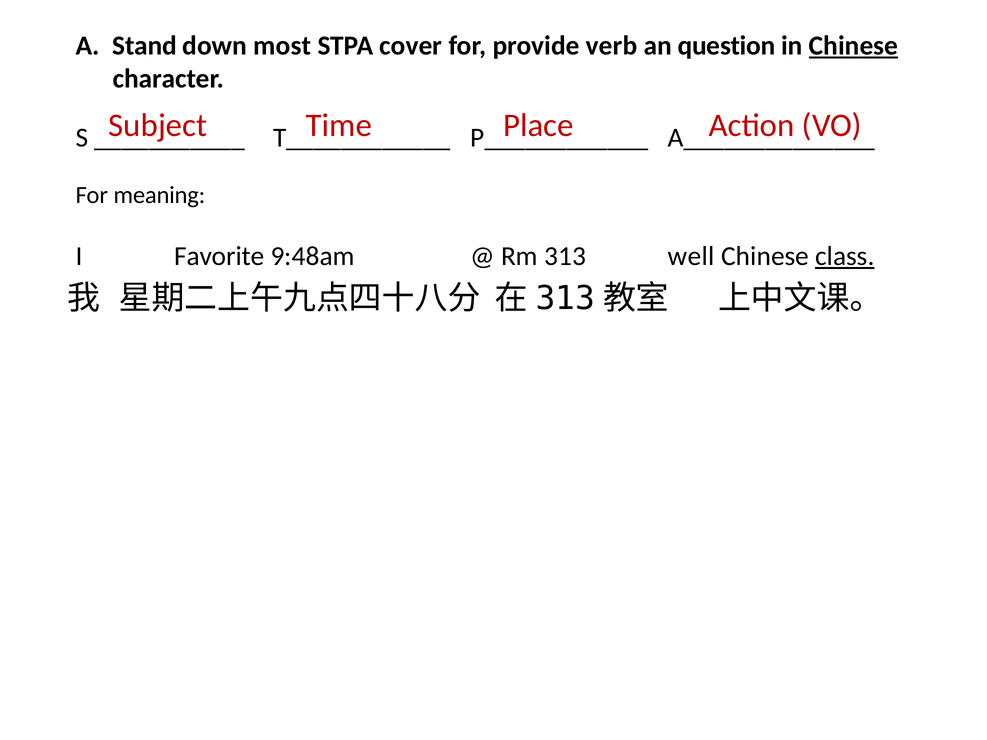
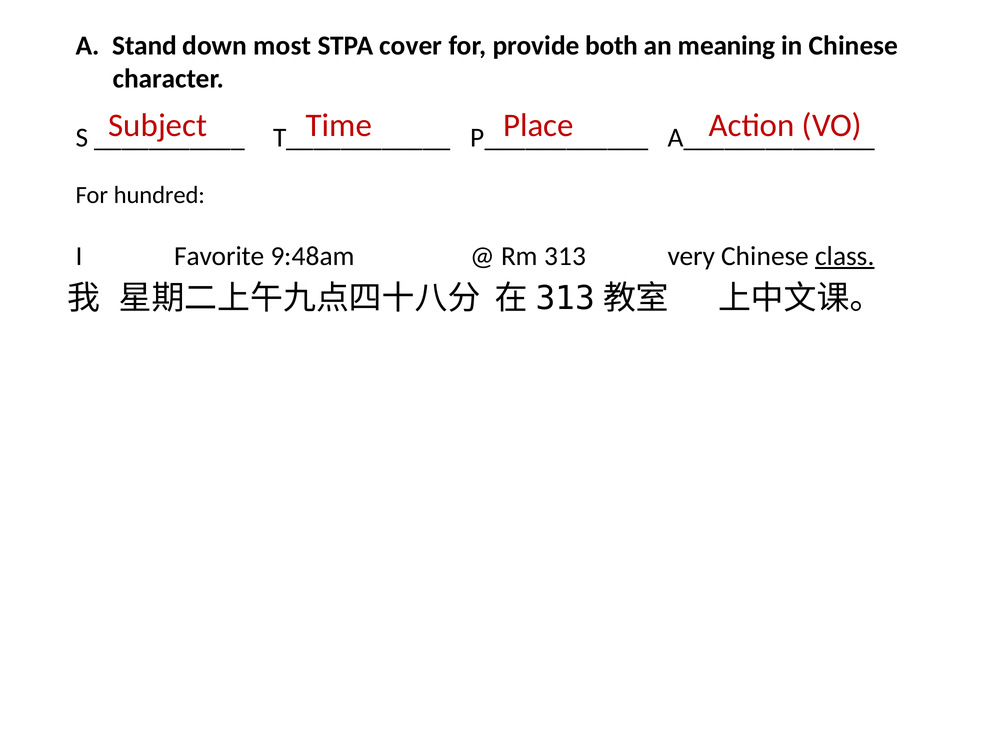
verb: verb -> both (612, 46)
question: question -> meaning (727, 46)
Chinese underline: present -> none (853, 46)
meaning: meaning -> hundred (159, 195)
well: well -> very (692, 256)
